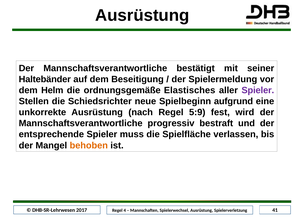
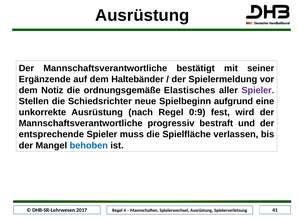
Haltebänder: Haltebänder -> Ergänzende (45, 79)
Beseitigung: Beseitigung -> Haltebänder (138, 79)
Helm: Helm -> Notiz (52, 90)
5:9: 5:9 -> 0:9 (197, 112)
behoben colour: orange -> blue (89, 145)
